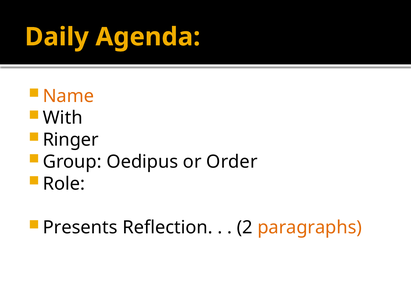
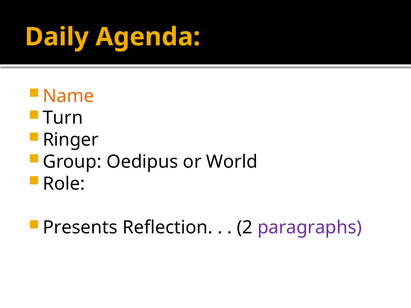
With: With -> Turn (63, 118)
Order: Order -> World (232, 162)
paragraphs colour: orange -> purple (310, 228)
